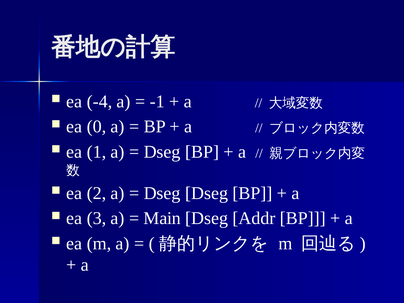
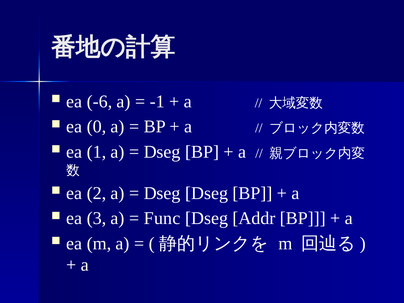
-4: -4 -> -6 (99, 102)
Main: Main -> Func (162, 218)
